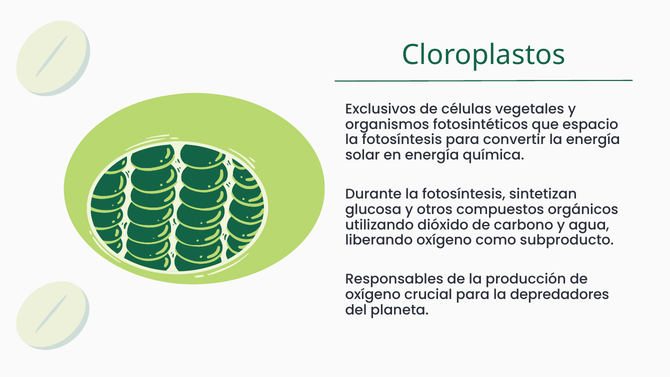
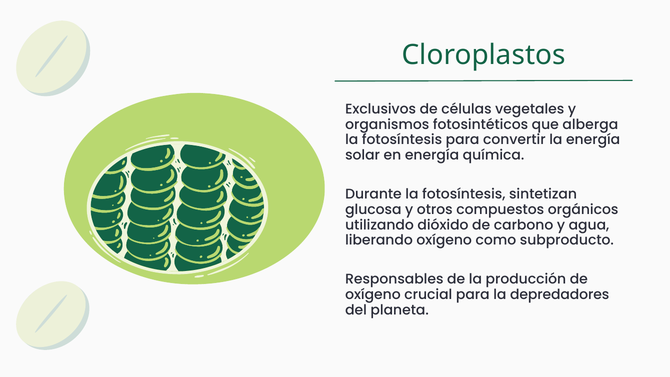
espacio: espacio -> alberga (590, 124)
